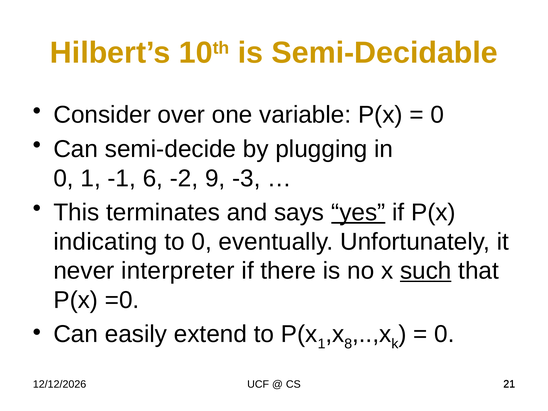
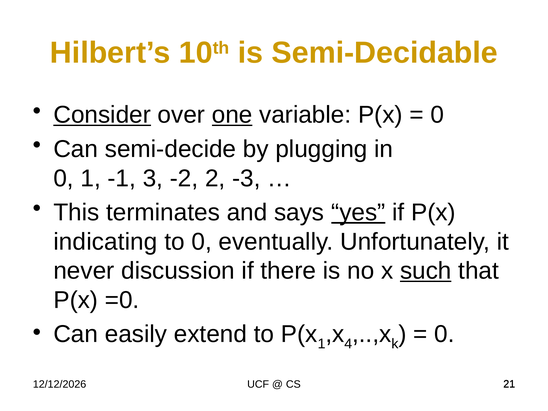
Consider underline: none -> present (102, 115)
one underline: none -> present (232, 115)
6: 6 -> 3 (153, 178)
9: 9 -> 2 (215, 178)
interpreter: interpreter -> discussion (178, 271)
8: 8 -> 4 (348, 344)
